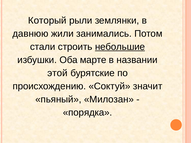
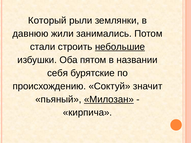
марте: марте -> пятом (93, 60)
этой: этой -> себя (58, 73)
Милозан underline: none -> present (109, 100)
порядка: порядка -> кирпича (88, 113)
